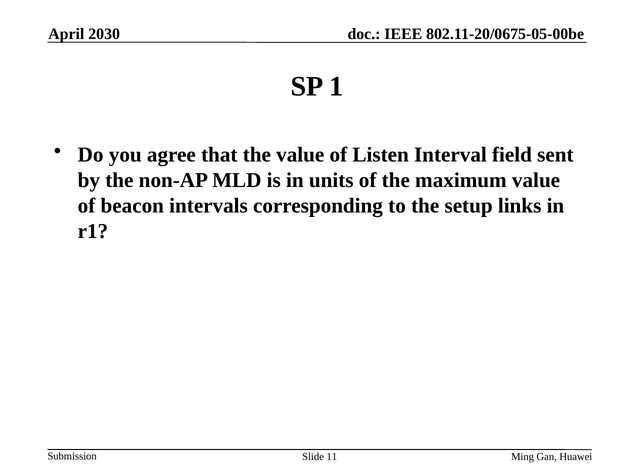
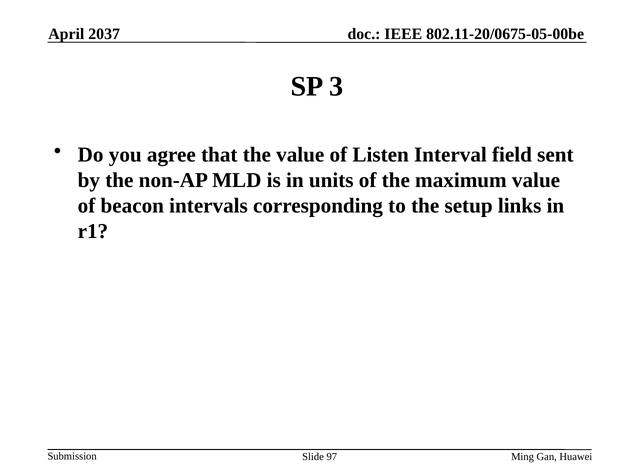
2030: 2030 -> 2037 (104, 34)
1: 1 -> 3 (336, 86)
11: 11 -> 97 (332, 456)
